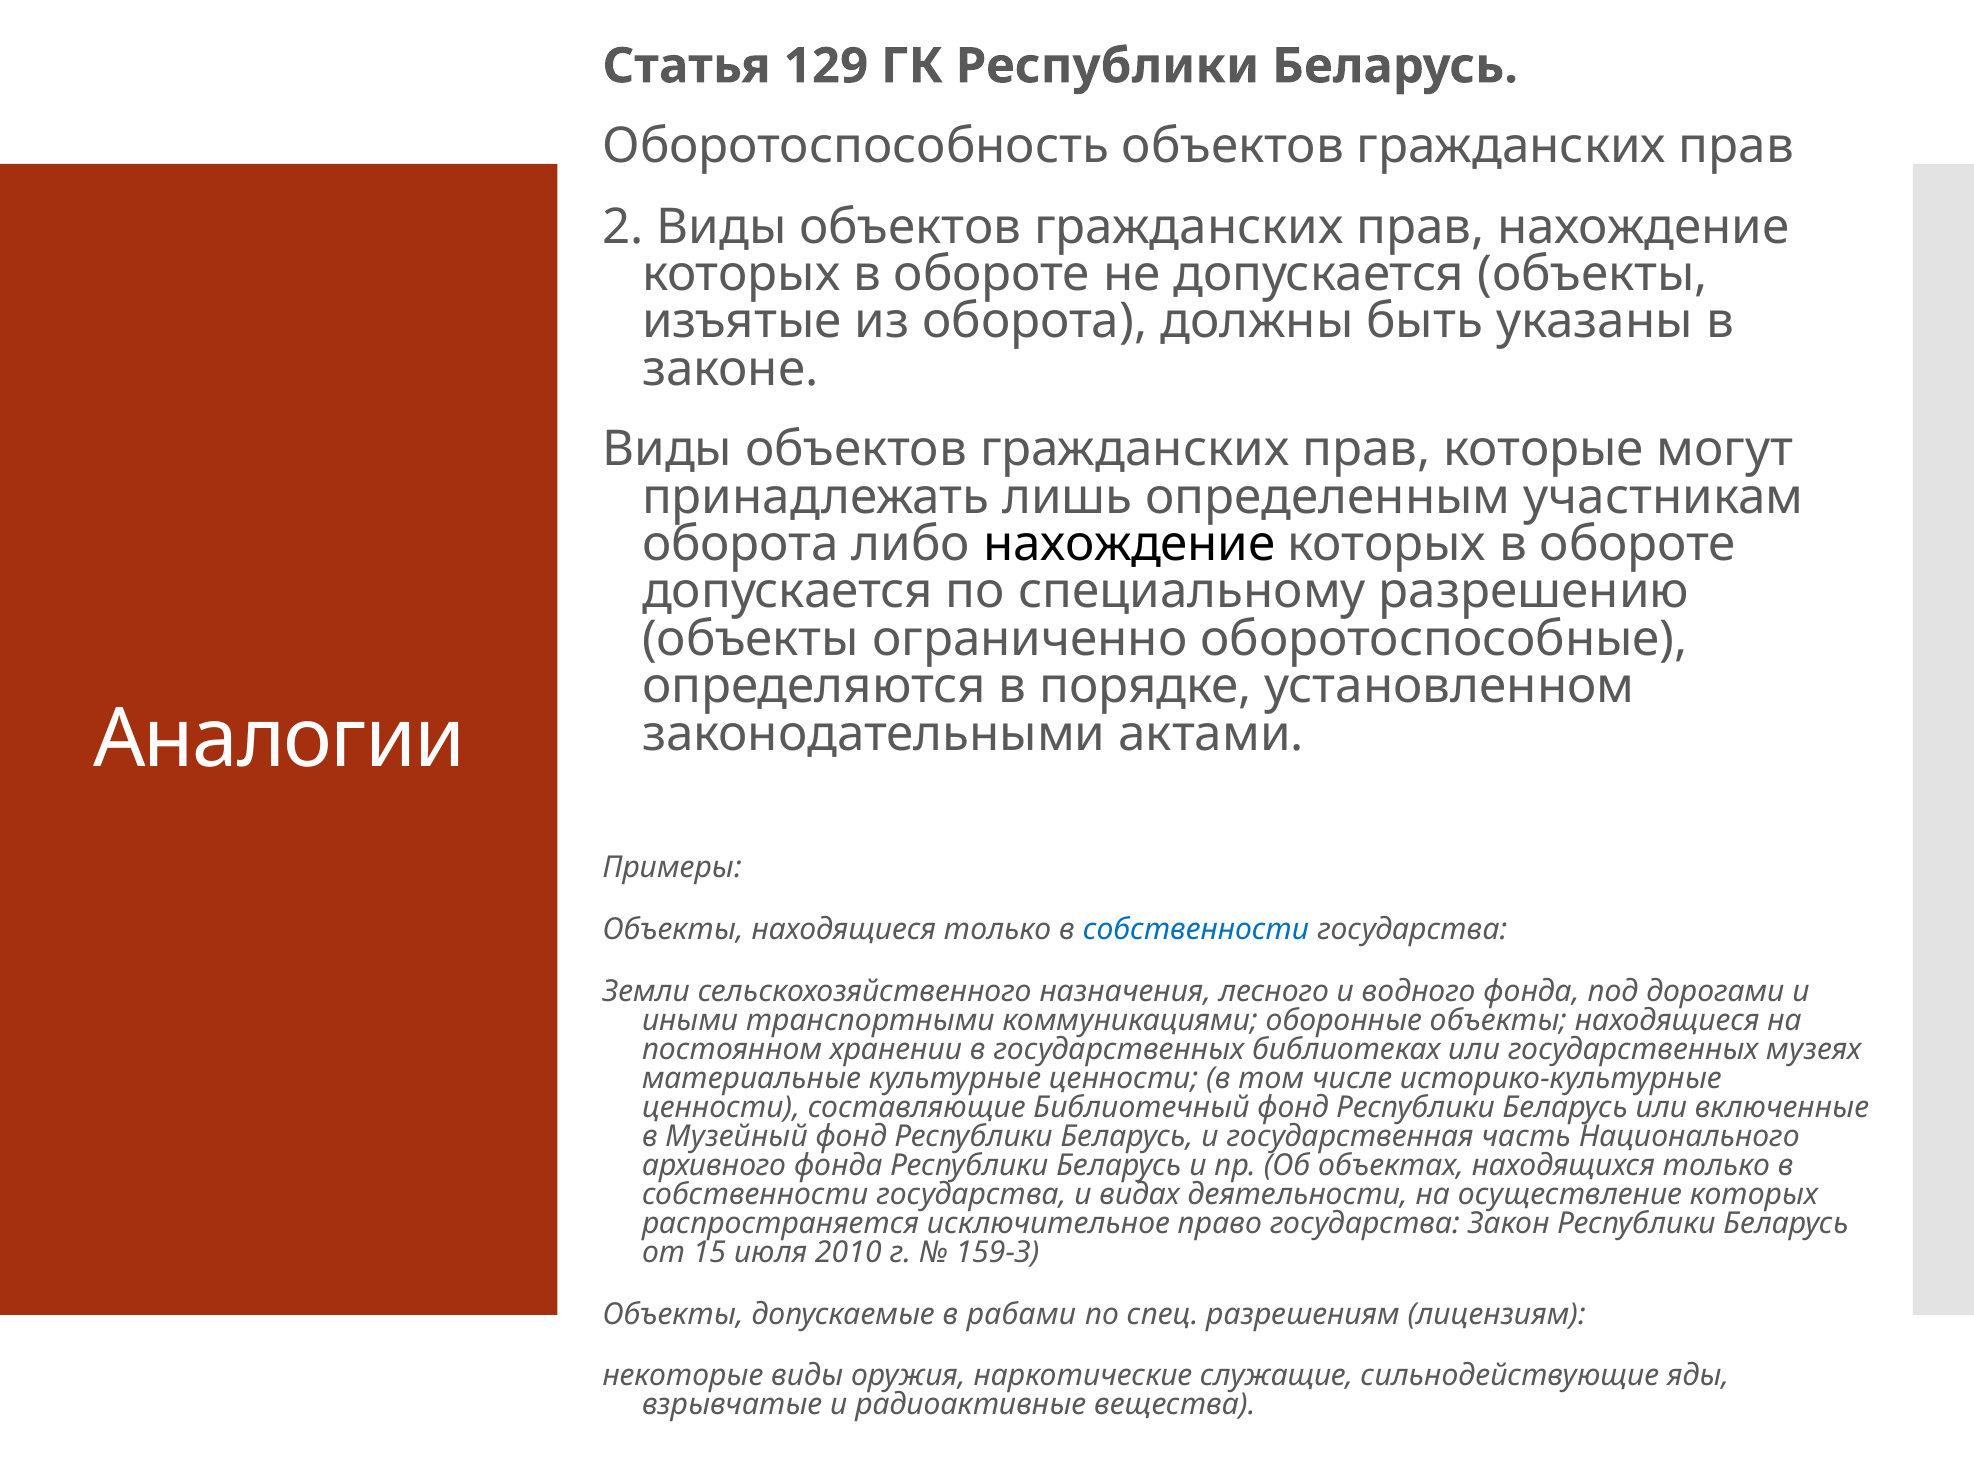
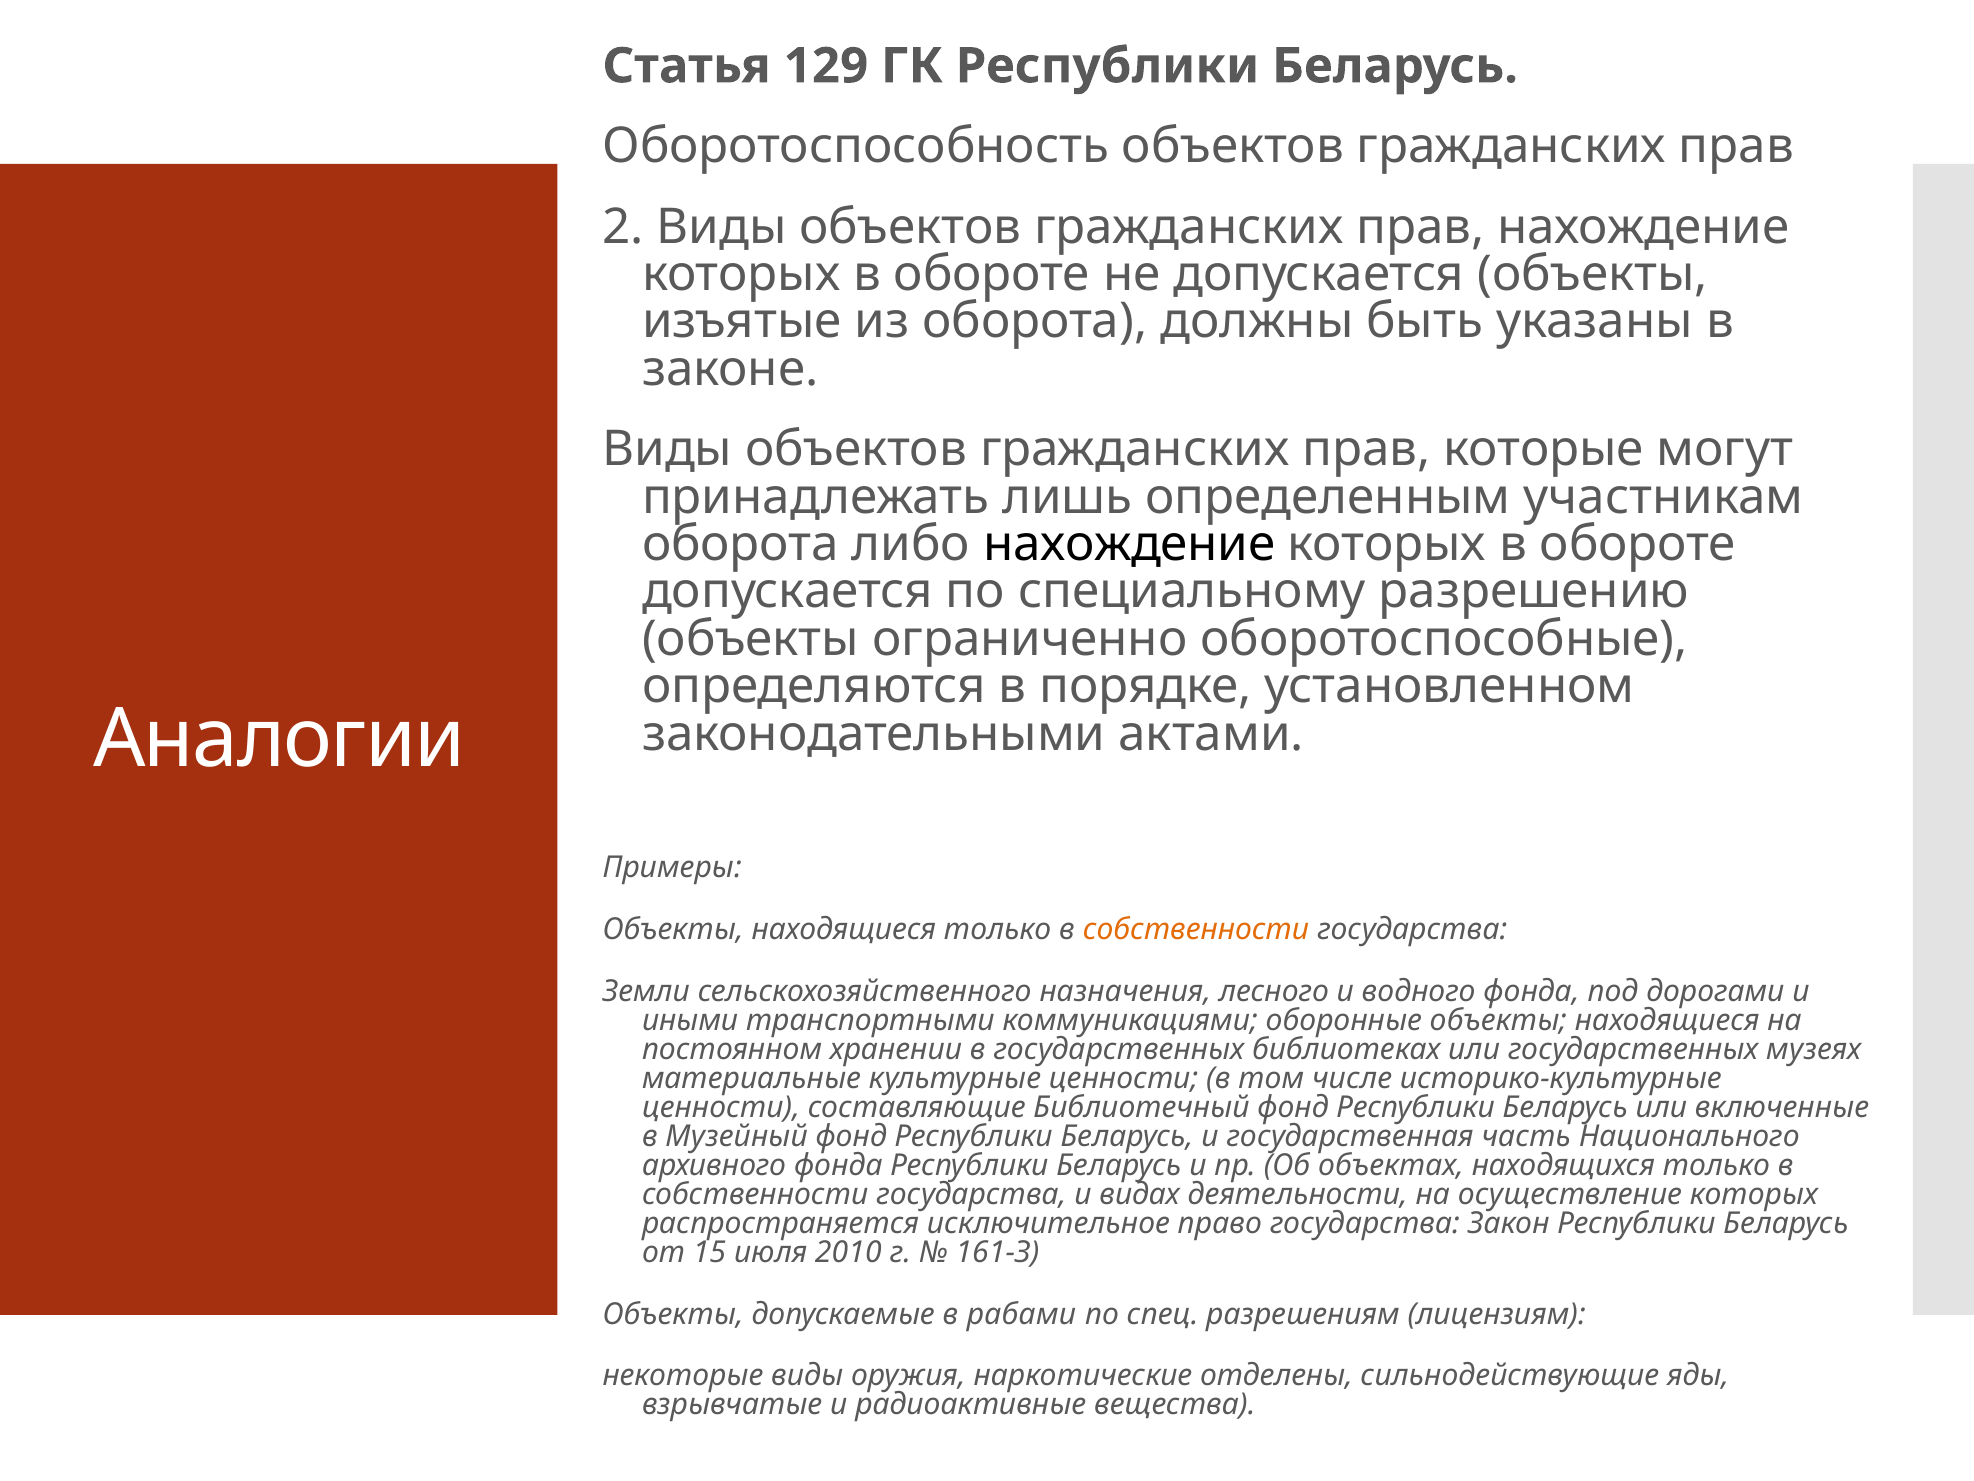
собственности colour: blue -> orange (1196, 929)
159-З: 159-З -> 161-З (998, 1252)
служащие: служащие -> отделены (1276, 1376)
